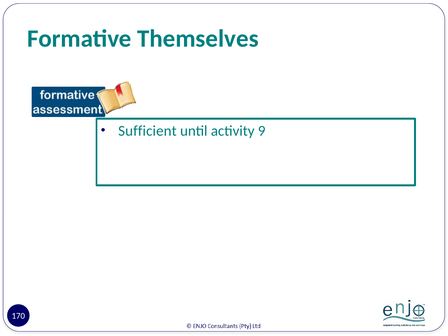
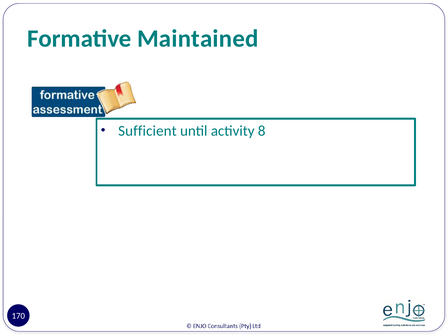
Themselves: Themselves -> Maintained (198, 39)
9: 9 -> 8 (262, 131)
